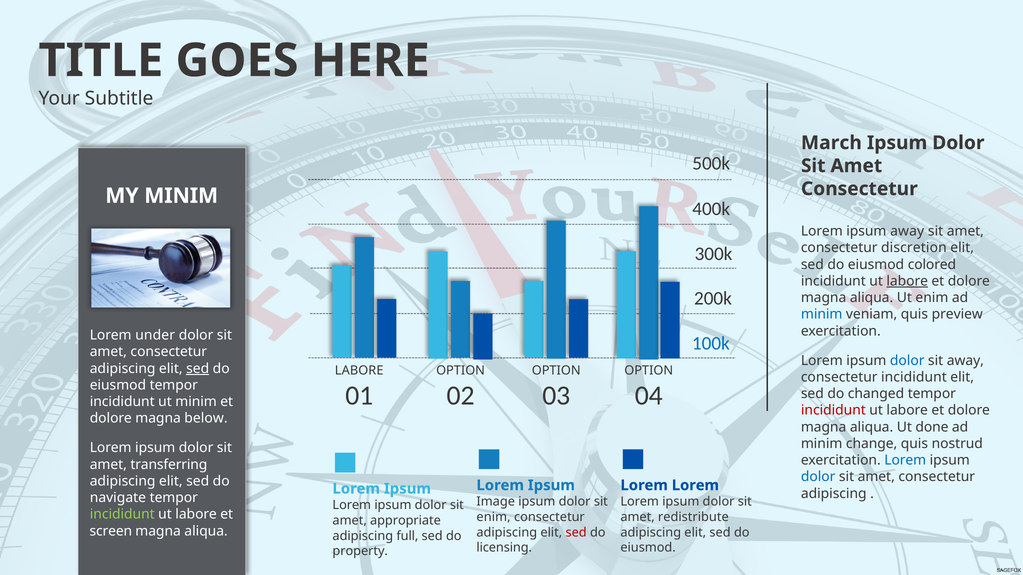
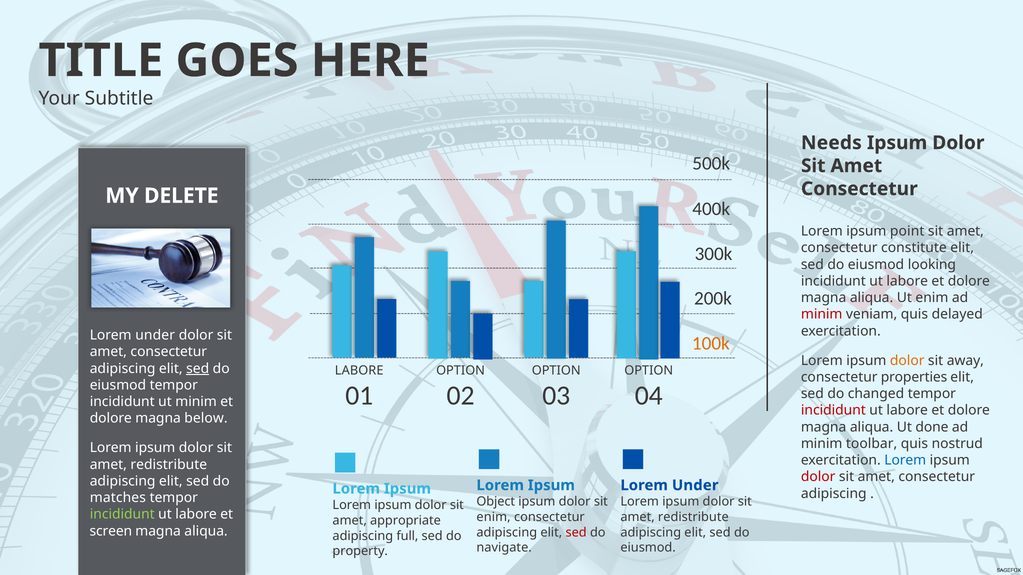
March: March -> Needs (831, 143)
MY MINIM: MINIM -> DELETE (181, 196)
ipsum away: away -> point (907, 231)
discretion: discretion -> constitute (914, 248)
colored: colored -> looking (932, 265)
labore underline: present -> none (907, 281)
minim colour: blue -> red (822, 315)
preview: preview -> delayed (957, 315)
100k colour: blue -> orange (711, 344)
dolor colour: blue -> orange (907, 361)
consectetur incididunt: incididunt -> properties (914, 377)
change: change -> toolbar (872, 444)
transferring: transferring -> redistribute (169, 465)
dolor colour: blue -> red (818, 477)
Lorem: Lorem -> Under (695, 486)
navigate: navigate -> matches (118, 498)
Image: Image -> Object (496, 502)
licensing: licensing -> navigate (504, 548)
